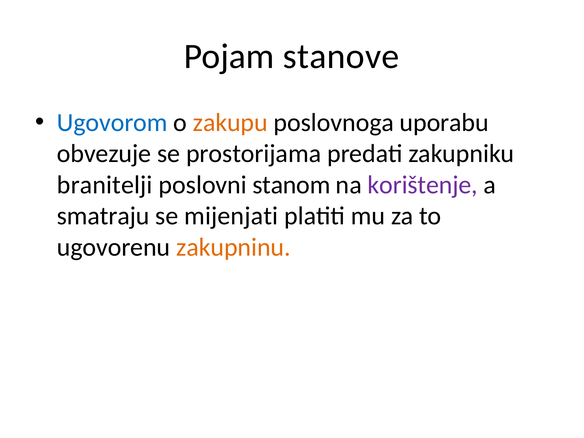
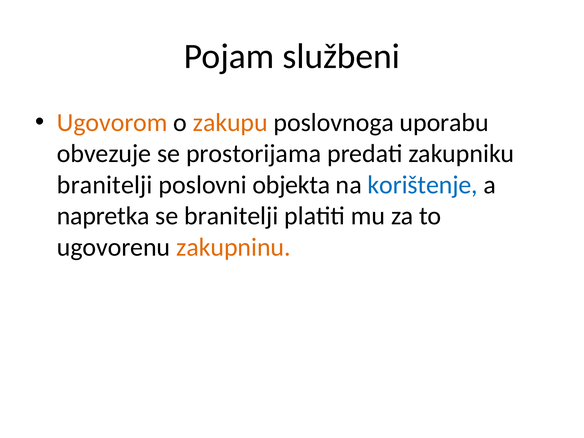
stanove: stanove -> službeni (341, 57)
Ugovorom colour: blue -> orange (112, 123)
stanom: stanom -> objekta (291, 185)
korištenje colour: purple -> blue (423, 185)
smatraju: smatraju -> napretka (103, 216)
se mijenjati: mijenjati -> branitelji (231, 216)
